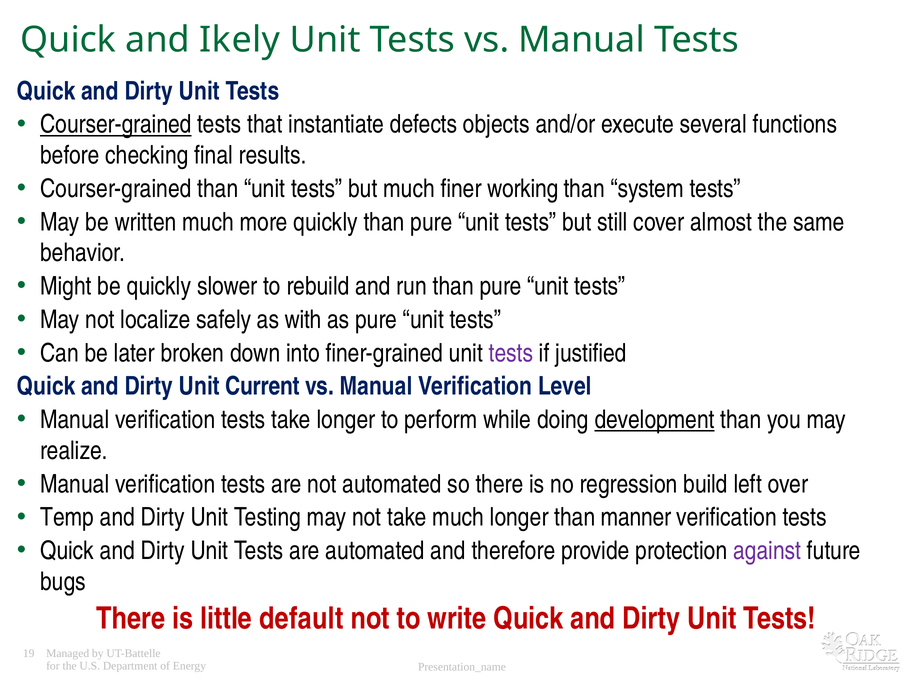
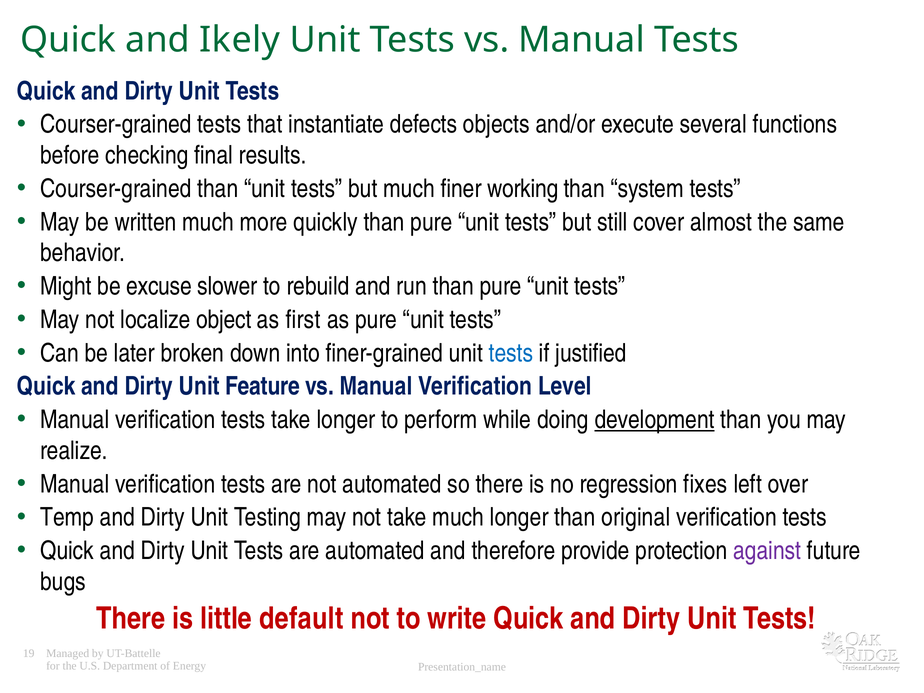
Courser-grained underline: present -> none (116, 125)
be quickly: quickly -> excuse (159, 286)
safely: safely -> object (224, 320)
with: with -> first (303, 320)
tests colour: purple -> blue (511, 353)
Current: Current -> Feature (263, 387)
build: build -> fixes (705, 484)
manner: manner -> original (636, 518)
